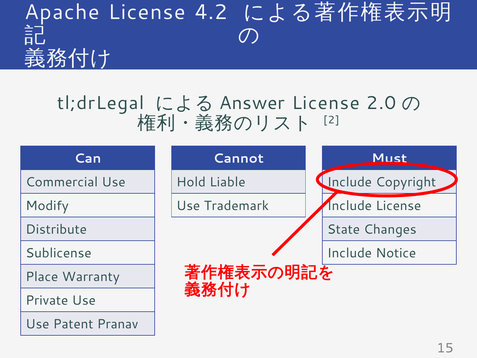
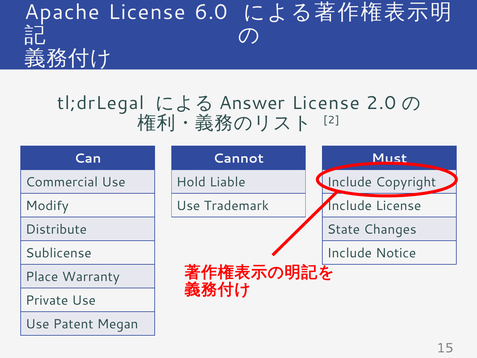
4.2: 4.2 -> 6.0 (211, 12)
Pranav: Pranav -> Megan (118, 324)
